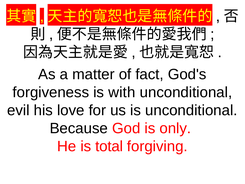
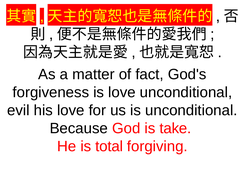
is with: with -> love (122, 92)
only: only -> take (175, 128)
